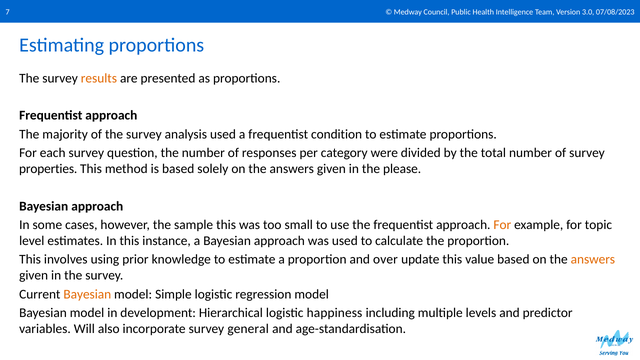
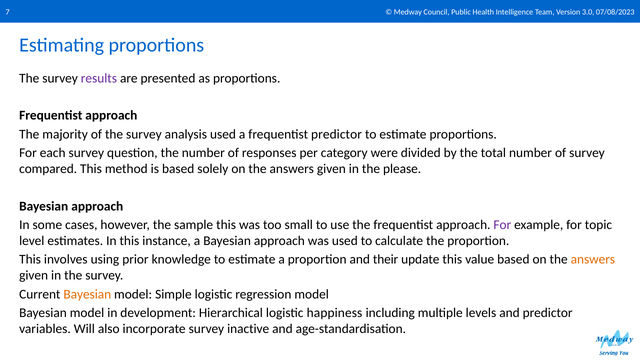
results colour: orange -> purple (99, 78)
frequentist condition: condition -> predictor (337, 134)
properties: properties -> compared (48, 169)
For colour: orange -> purple (502, 225)
over: over -> their (386, 259)
general: general -> inactive (248, 329)
